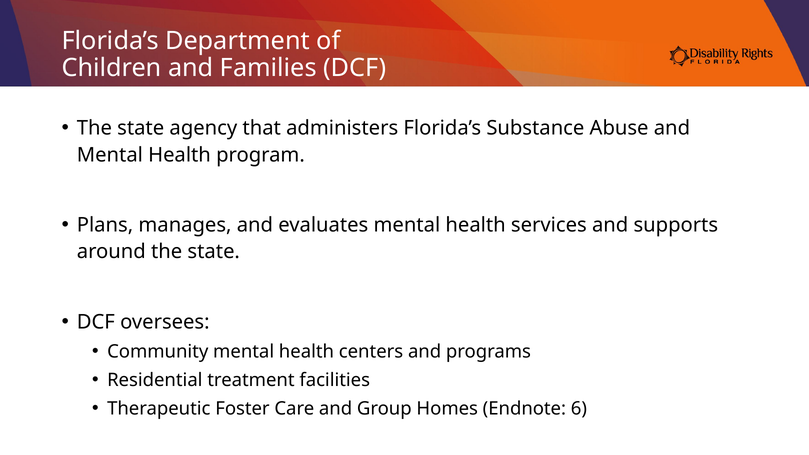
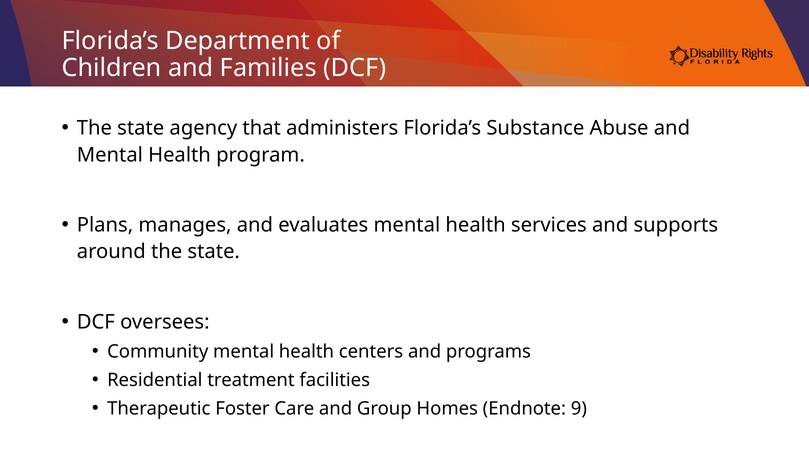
6: 6 -> 9 (579, 409)
